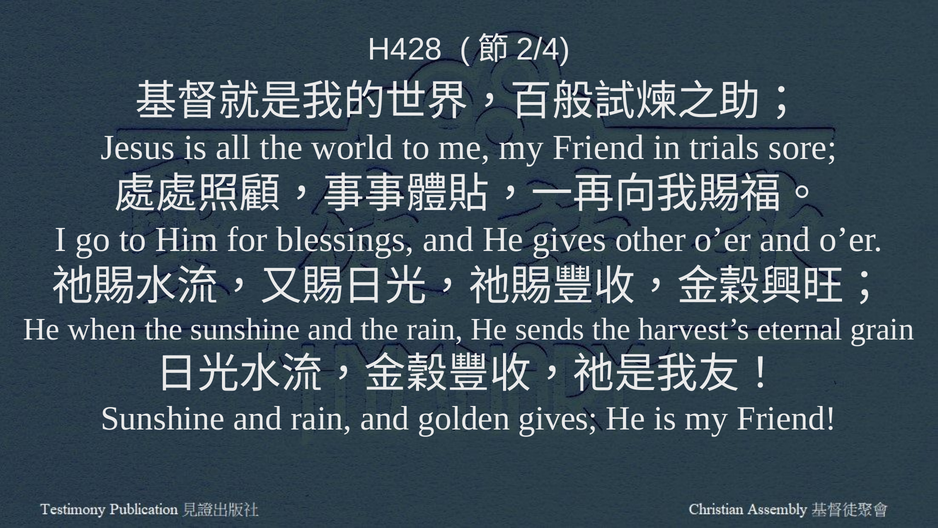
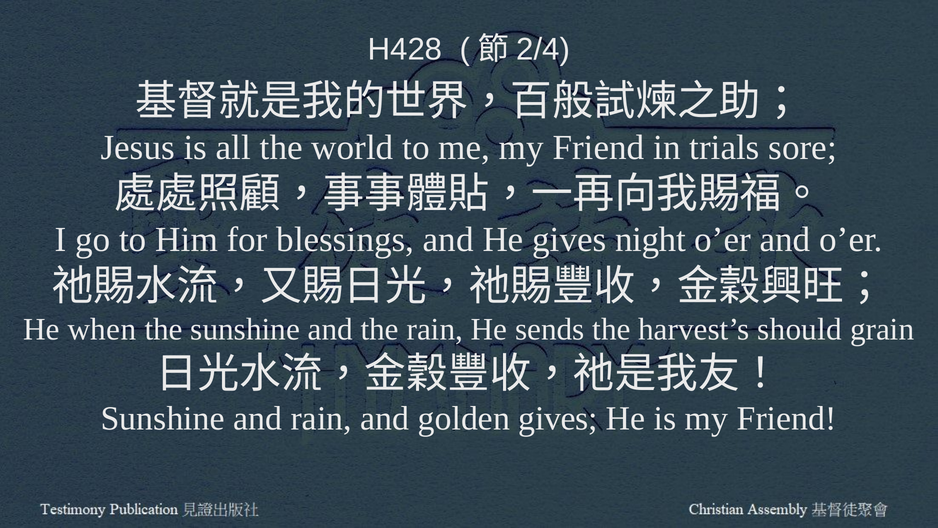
other: other -> night (651, 240)
eternal: eternal -> should (800, 329)
